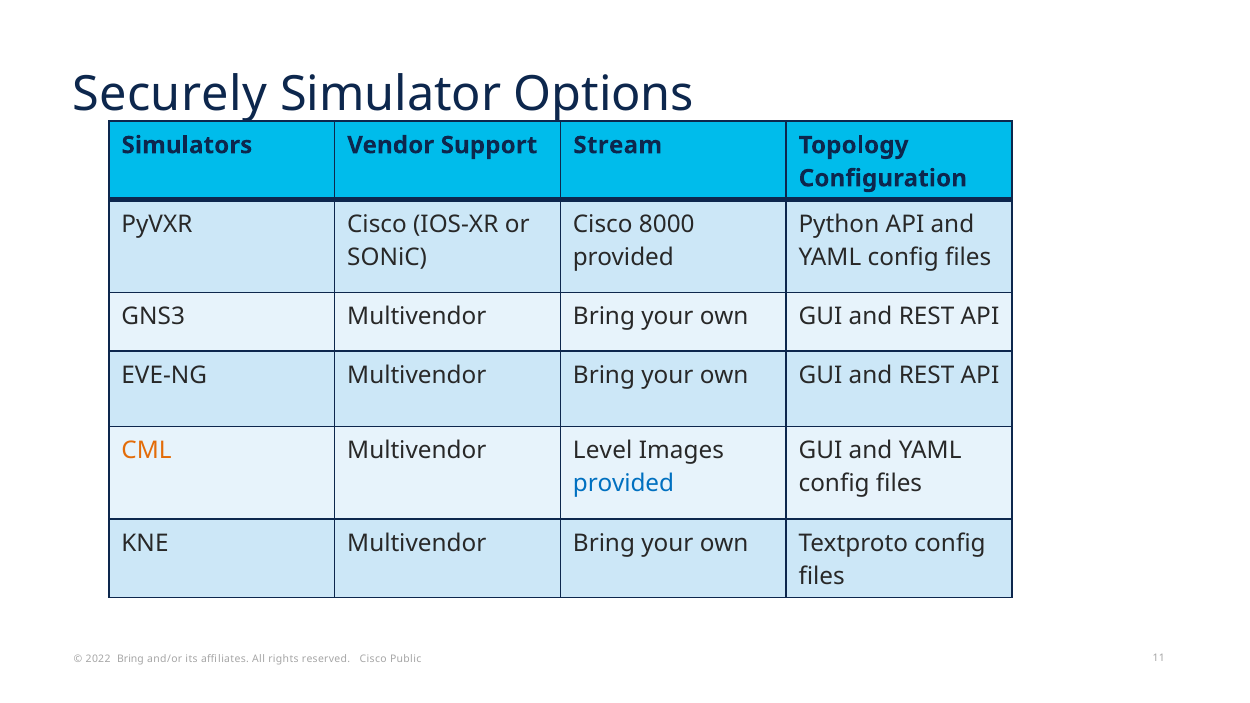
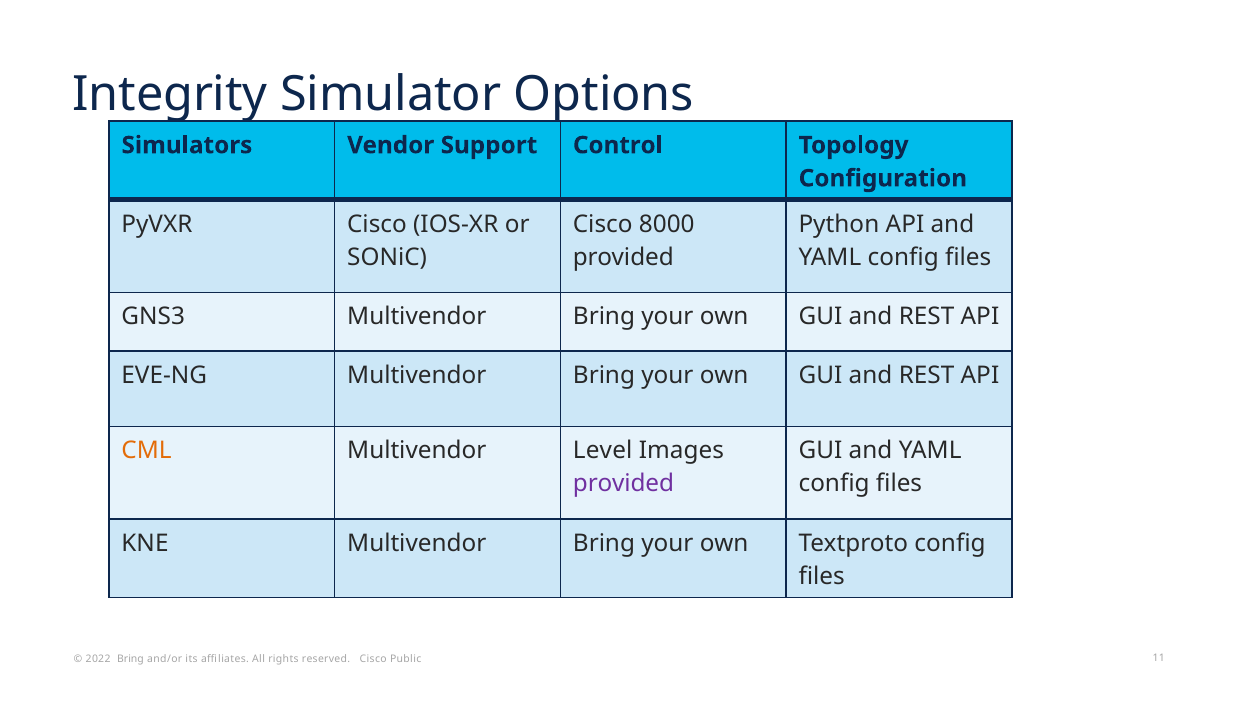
Securely: Securely -> Integrity (170, 95)
Stream: Stream -> Control (618, 145)
provided colour: blue -> purple (623, 484)
